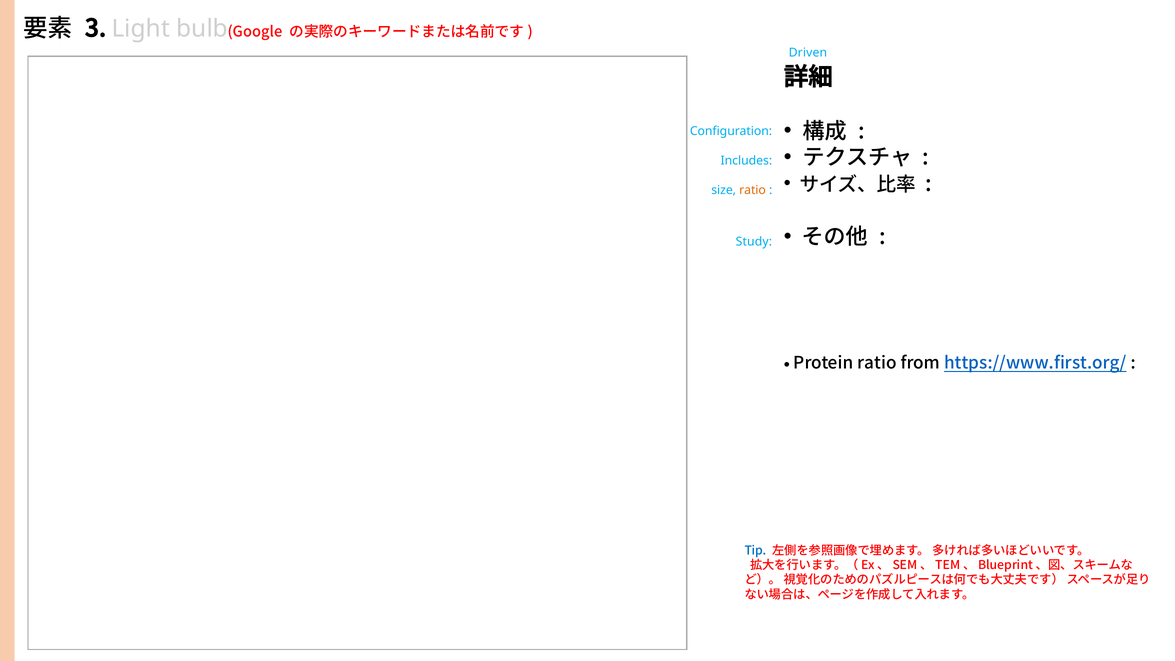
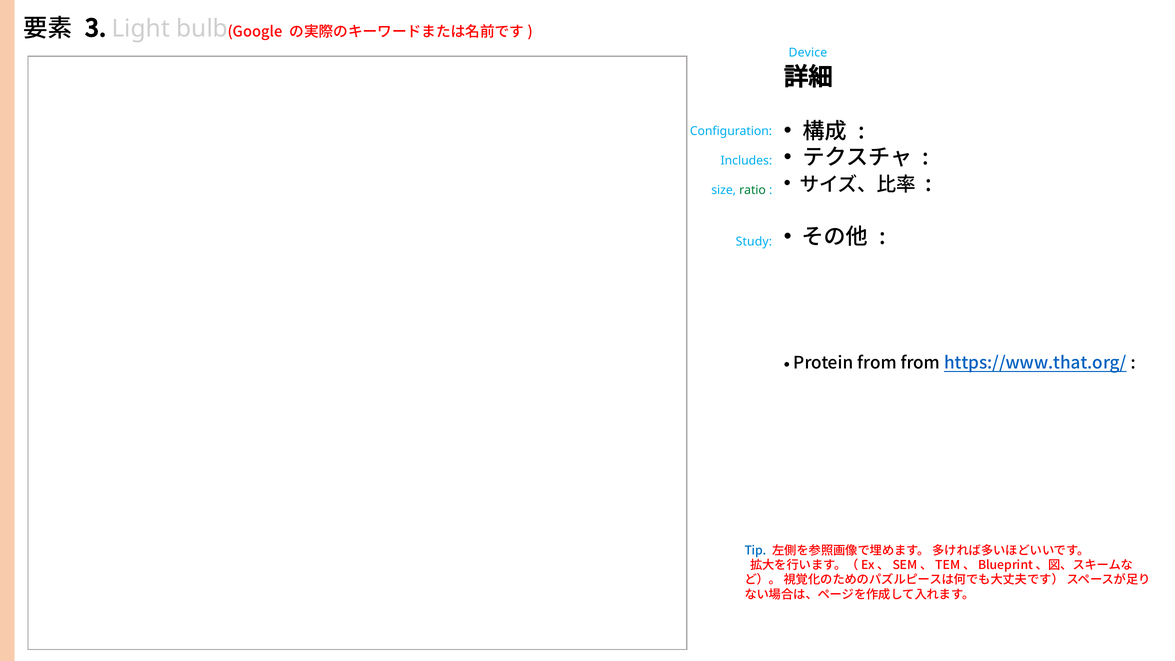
Driven: Driven -> Device (808, 53)
ratio colour: orange -> green (753, 190)
Protein ratio: ratio -> from (877, 363)
https://www.first.org/: https://www.first.org/ -> https://www.that.org/ (1035, 363)
